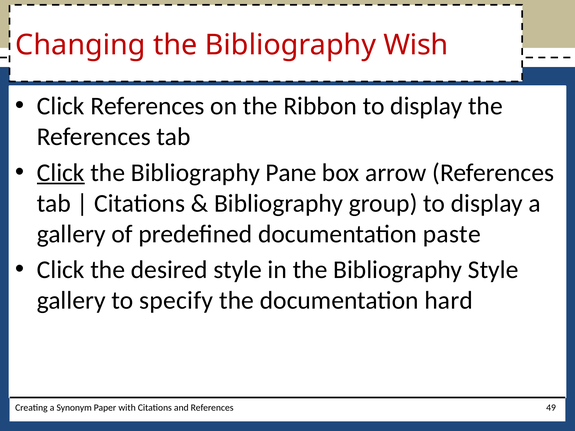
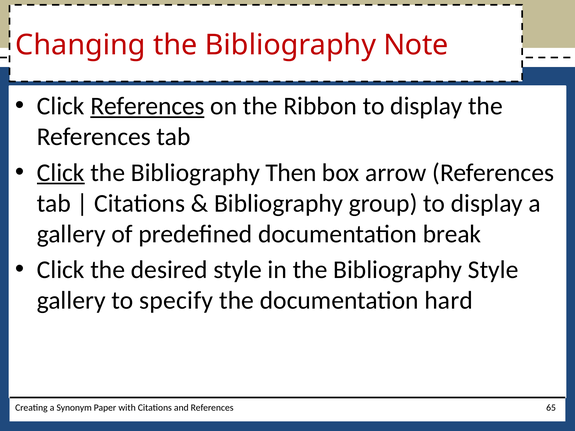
Wish: Wish -> Note (416, 45)
References underline: none -> present (148, 106)
Pane: Pane -> Then (291, 173)
paste: paste -> break (452, 234)
49: 49 -> 65 (551, 408)
